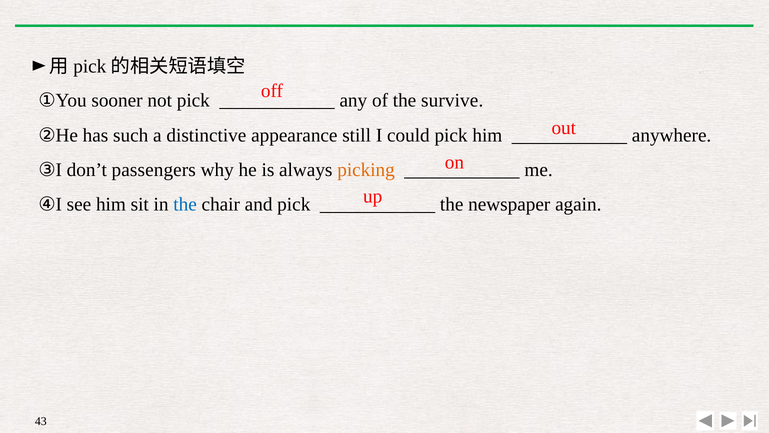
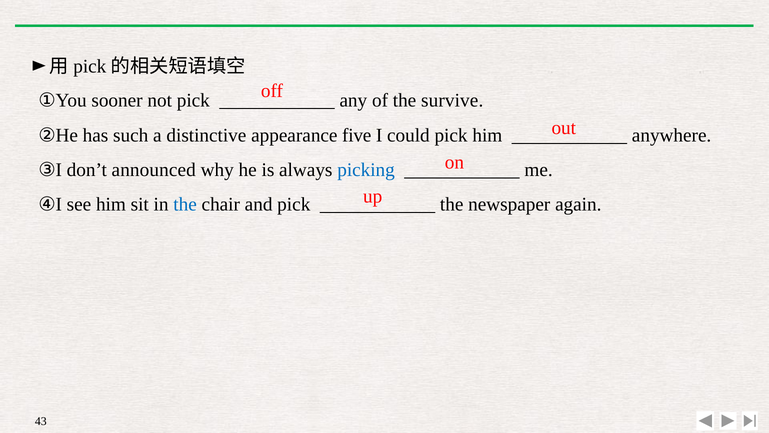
still: still -> five (357, 135)
passengers: passengers -> announced (154, 170)
picking colour: orange -> blue (366, 170)
